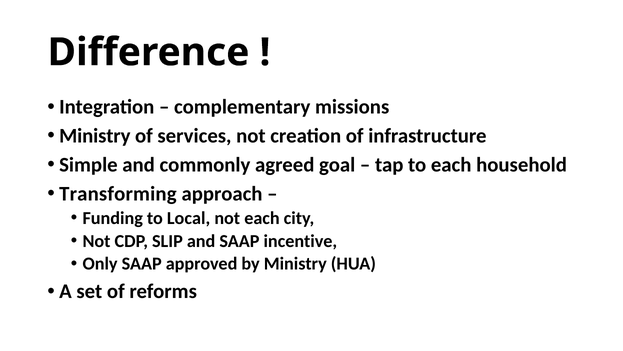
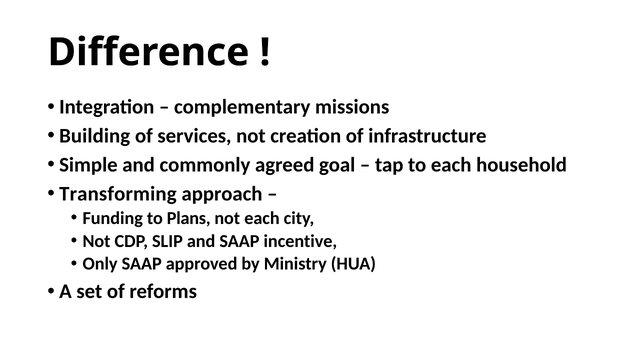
Ministry: Ministry -> Building (95, 136)
Local: Local -> Plans (189, 218)
